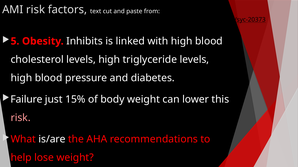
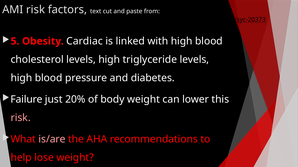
Inhibits: Inhibits -> Cardiac (85, 41)
15%: 15% -> 20% (75, 100)
is/are colour: white -> pink (52, 140)
